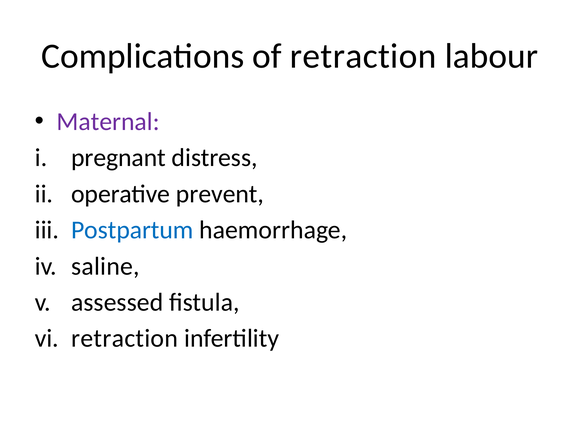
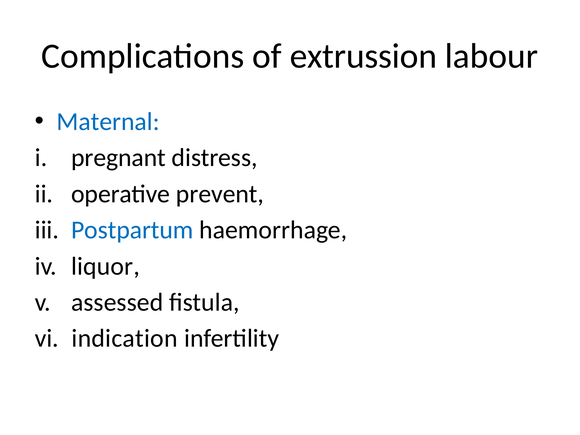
of retraction: retraction -> extrussion (363, 56)
Maternal colour: purple -> blue (108, 122)
saline: saline -> liquor (105, 266)
retraction: retraction -> indication (125, 338)
